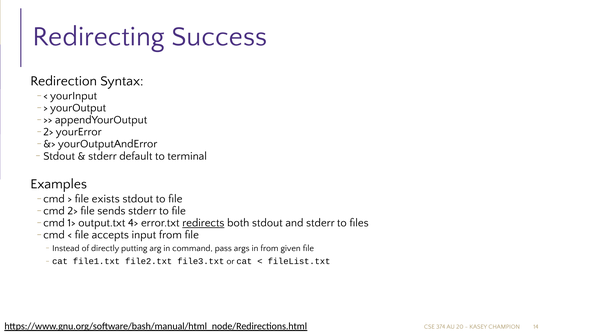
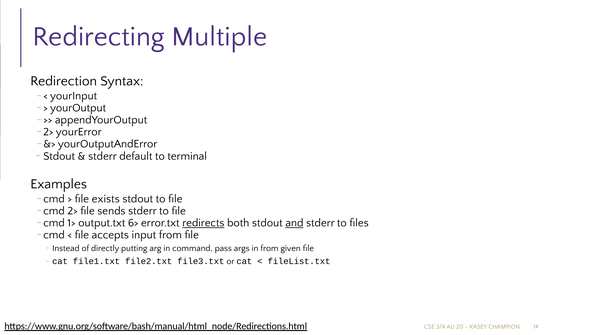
Success: Success -> Multiple (219, 36)
4>: 4> -> 6> (133, 223)
and underline: none -> present (294, 223)
